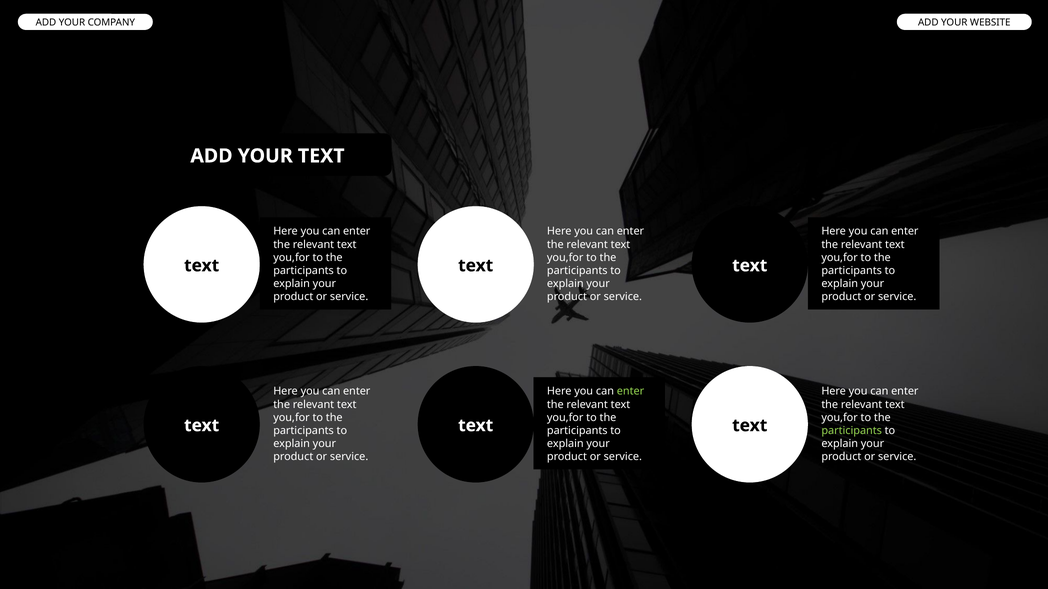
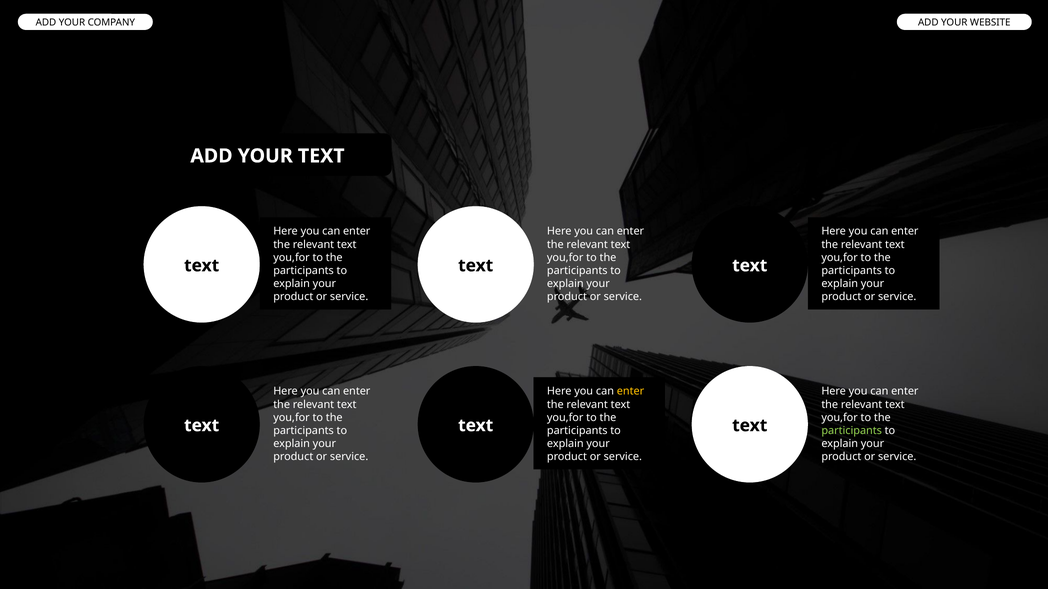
enter colour: light green -> yellow (630, 391)
